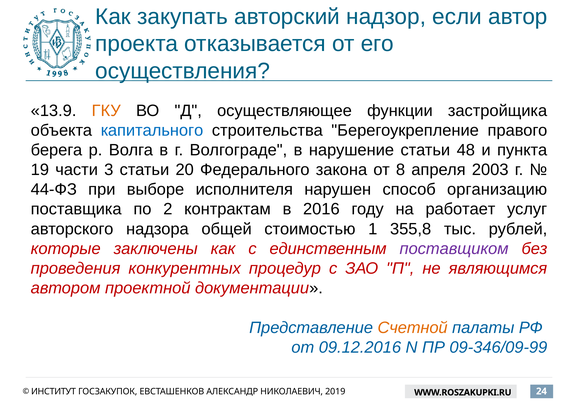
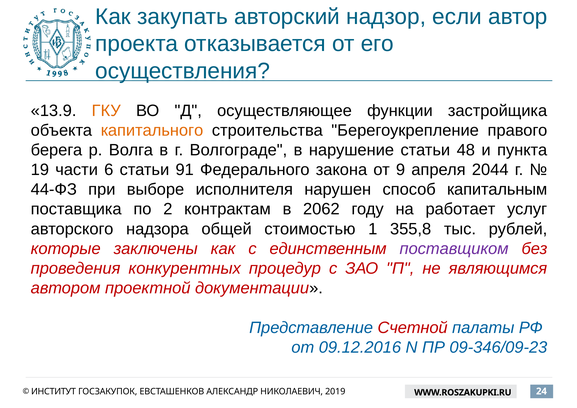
капитального colour: blue -> orange (152, 130)
3: 3 -> 6 (109, 170)
20: 20 -> 91 (185, 170)
8: 8 -> 9 (401, 170)
2003: 2003 -> 2044 (490, 170)
организацию: организацию -> капитальным (497, 190)
2016: 2016 -> 2062 (321, 209)
Счетной colour: orange -> red (413, 328)
09-346/09-99: 09-346/09-99 -> 09-346/09-23 (498, 347)
